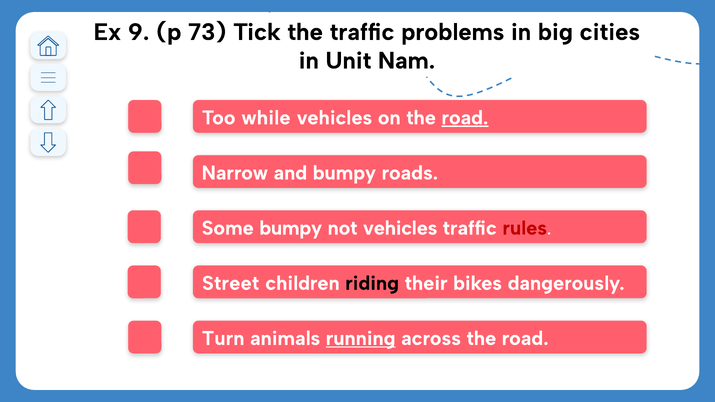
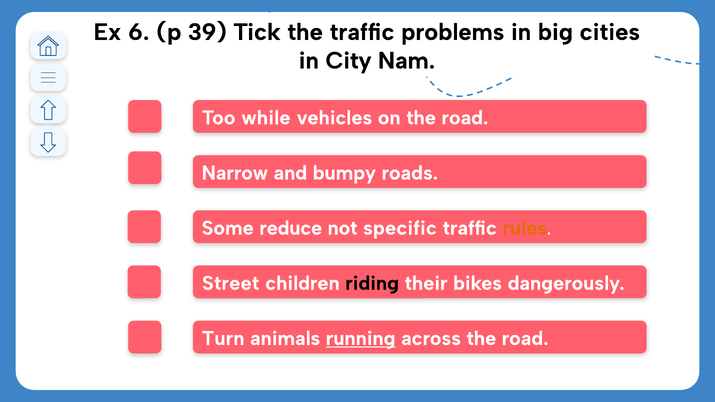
9: 9 -> 6 (139, 32)
73: 73 -> 39 (207, 32)
Unit: Unit -> City (349, 61)
road underline: present -> none (465, 118)
Some bumpy: bumpy -> reduce (291, 228)
not vehicles: vehicles -> specific (400, 228)
rules colour: red -> orange (525, 228)
